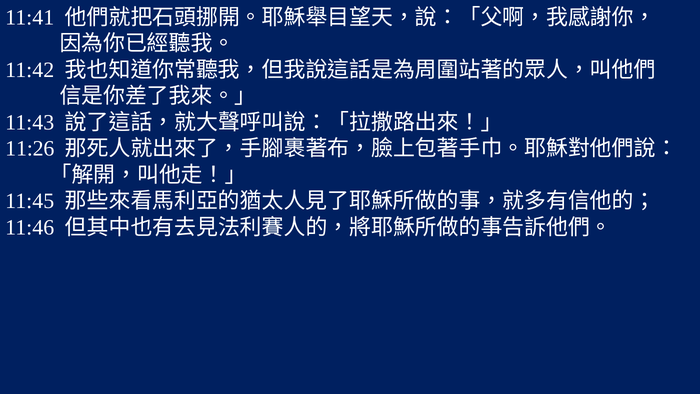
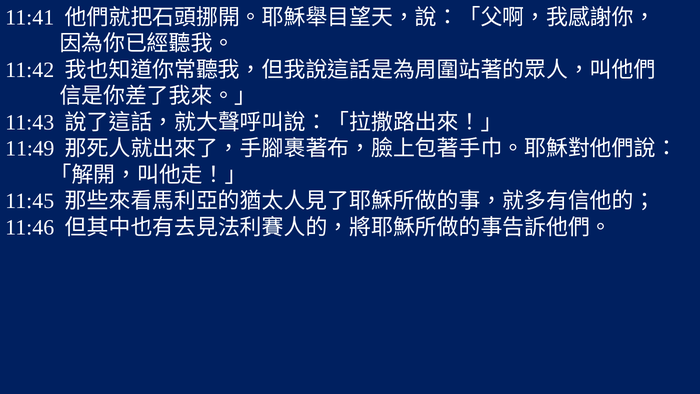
11:26: 11:26 -> 11:49 (30, 149)
